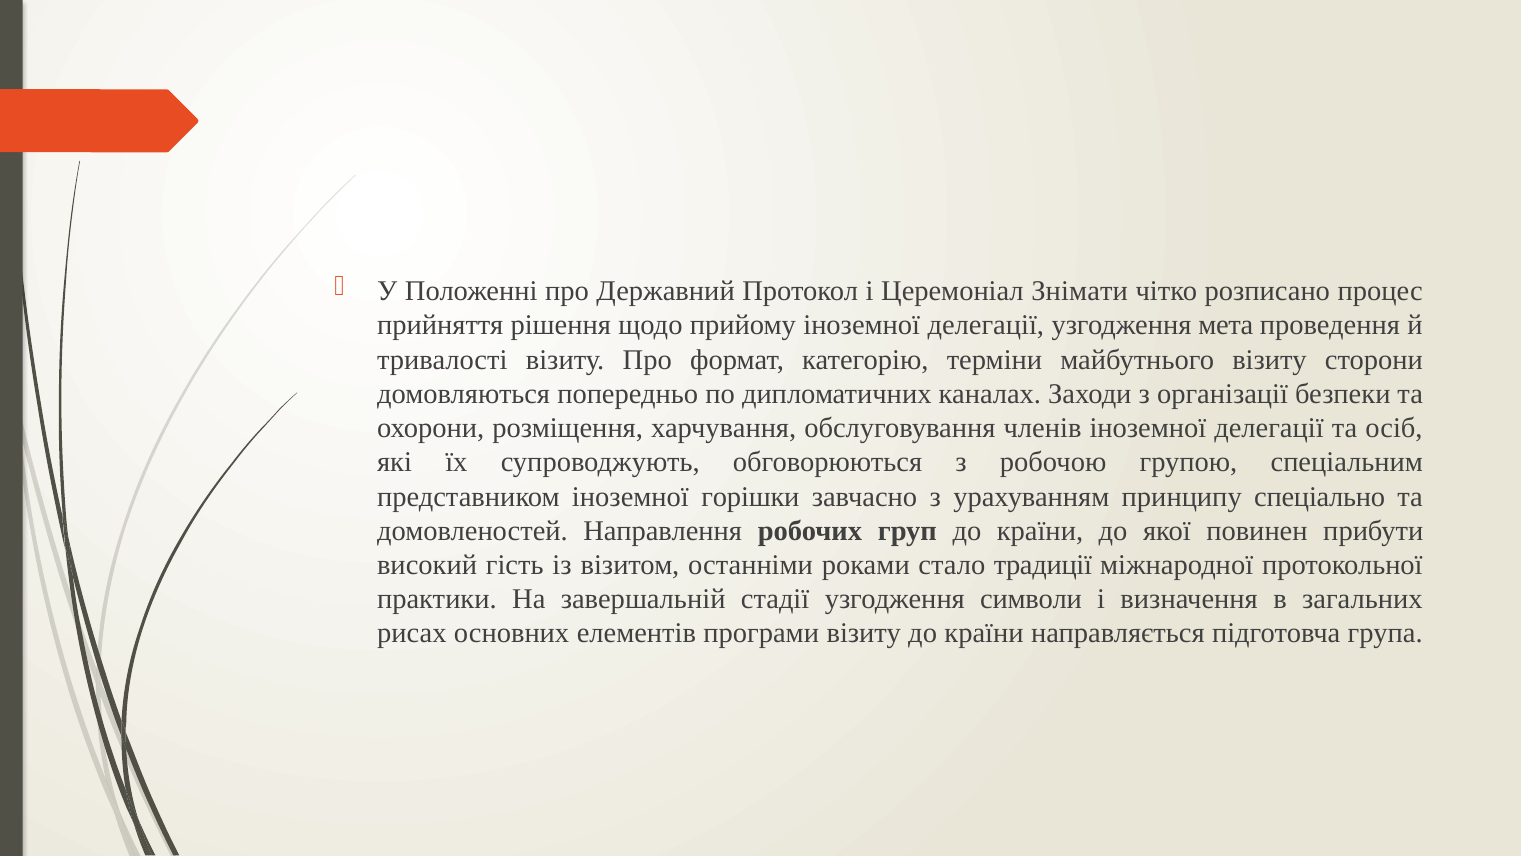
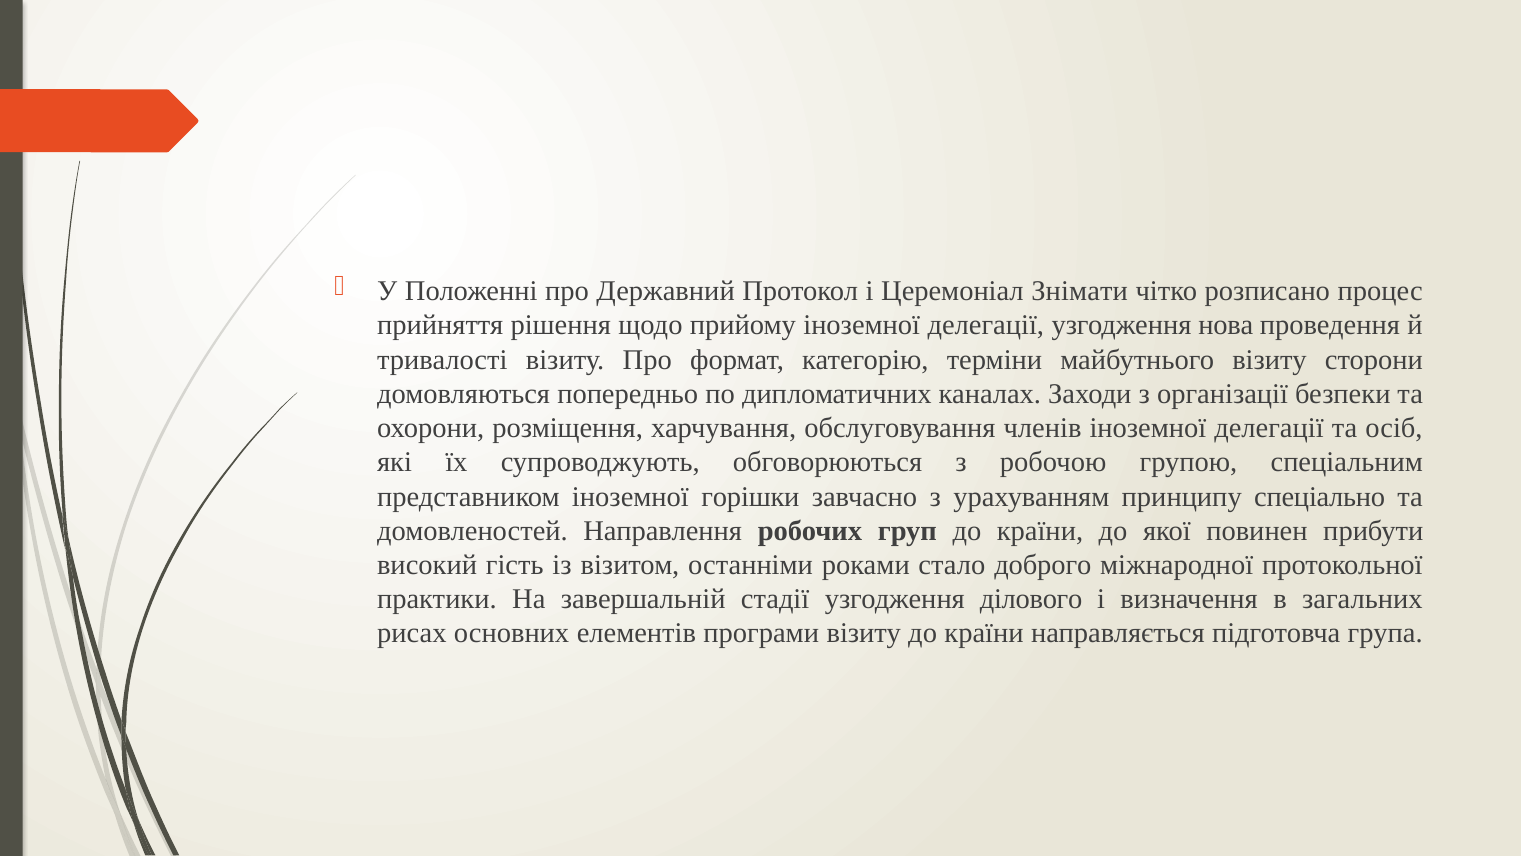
мета: мета -> нова (1226, 325)
традиції: традиції -> доброго (1043, 565)
символи: символи -> ділового (1031, 599)
